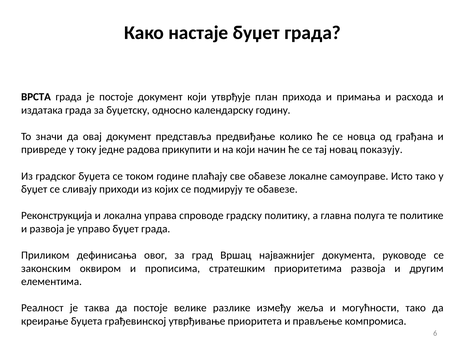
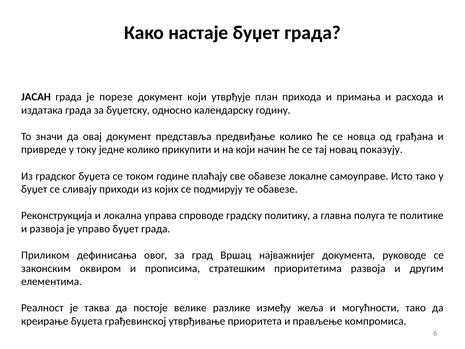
ВРСТА: ВРСТА -> ЈАСАН (36, 97)
је постоје: постоје -> порезе (116, 97)
једне радова: радова -> колико (143, 150)
